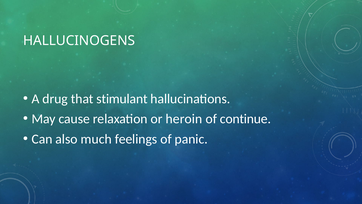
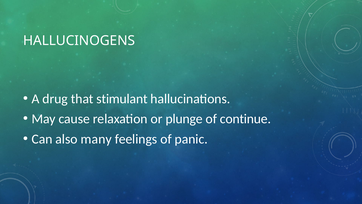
heroin: heroin -> plunge (184, 119)
much: much -> many (96, 139)
